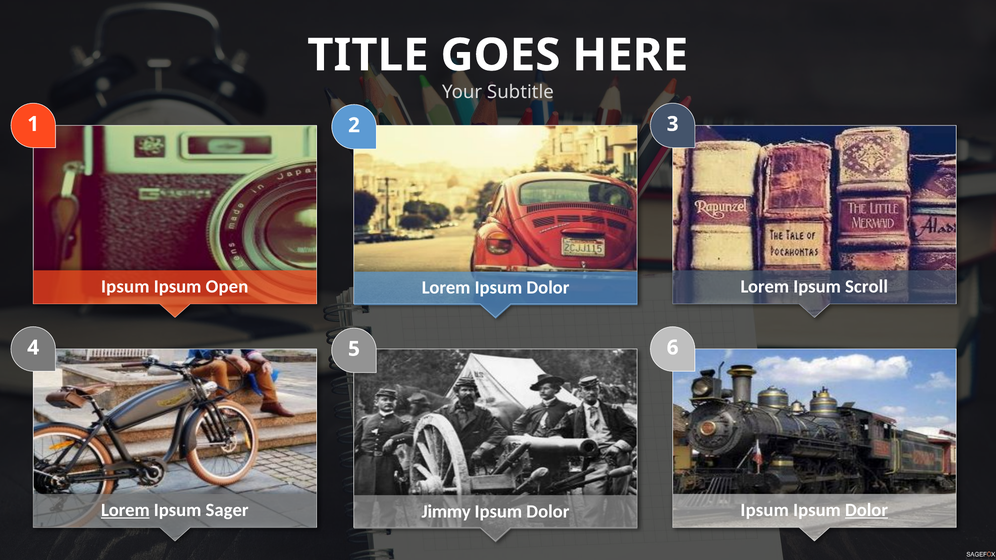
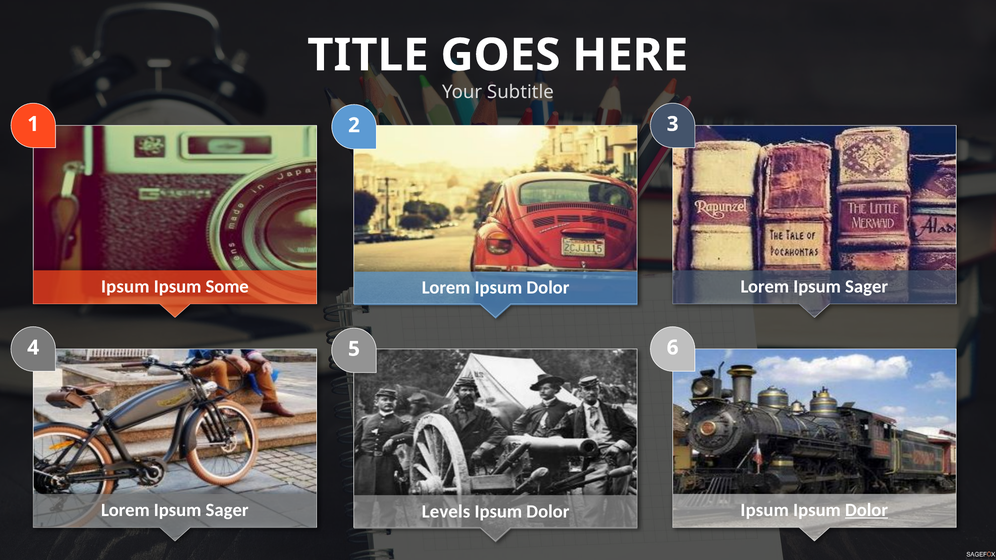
Open: Open -> Some (227, 287)
Scroll: Scroll -> Sager (867, 287)
Lorem underline: present -> none (125, 510)
Jimmy: Jimmy -> Levels (446, 512)
